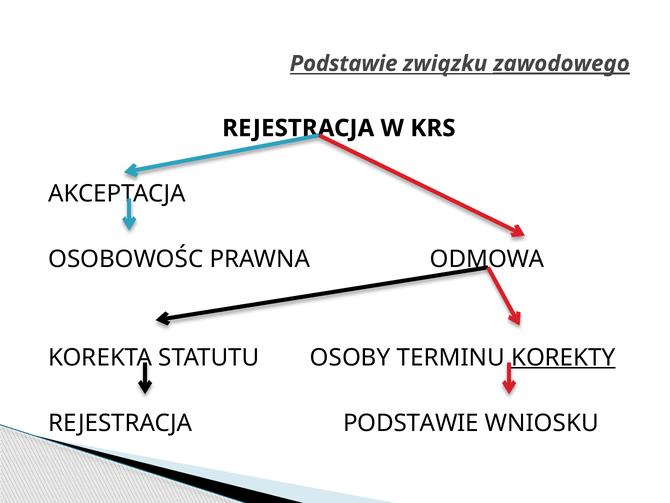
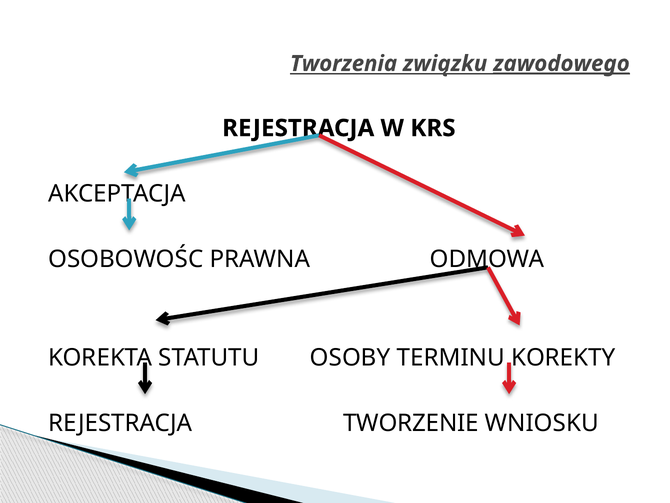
Podstawie: Podstawie -> Tworzenia (344, 64)
KOREKTY underline: present -> none (563, 357)
REJESTRACJA PODSTAWIE: PODSTAWIE -> TWORZENIE (411, 423)
